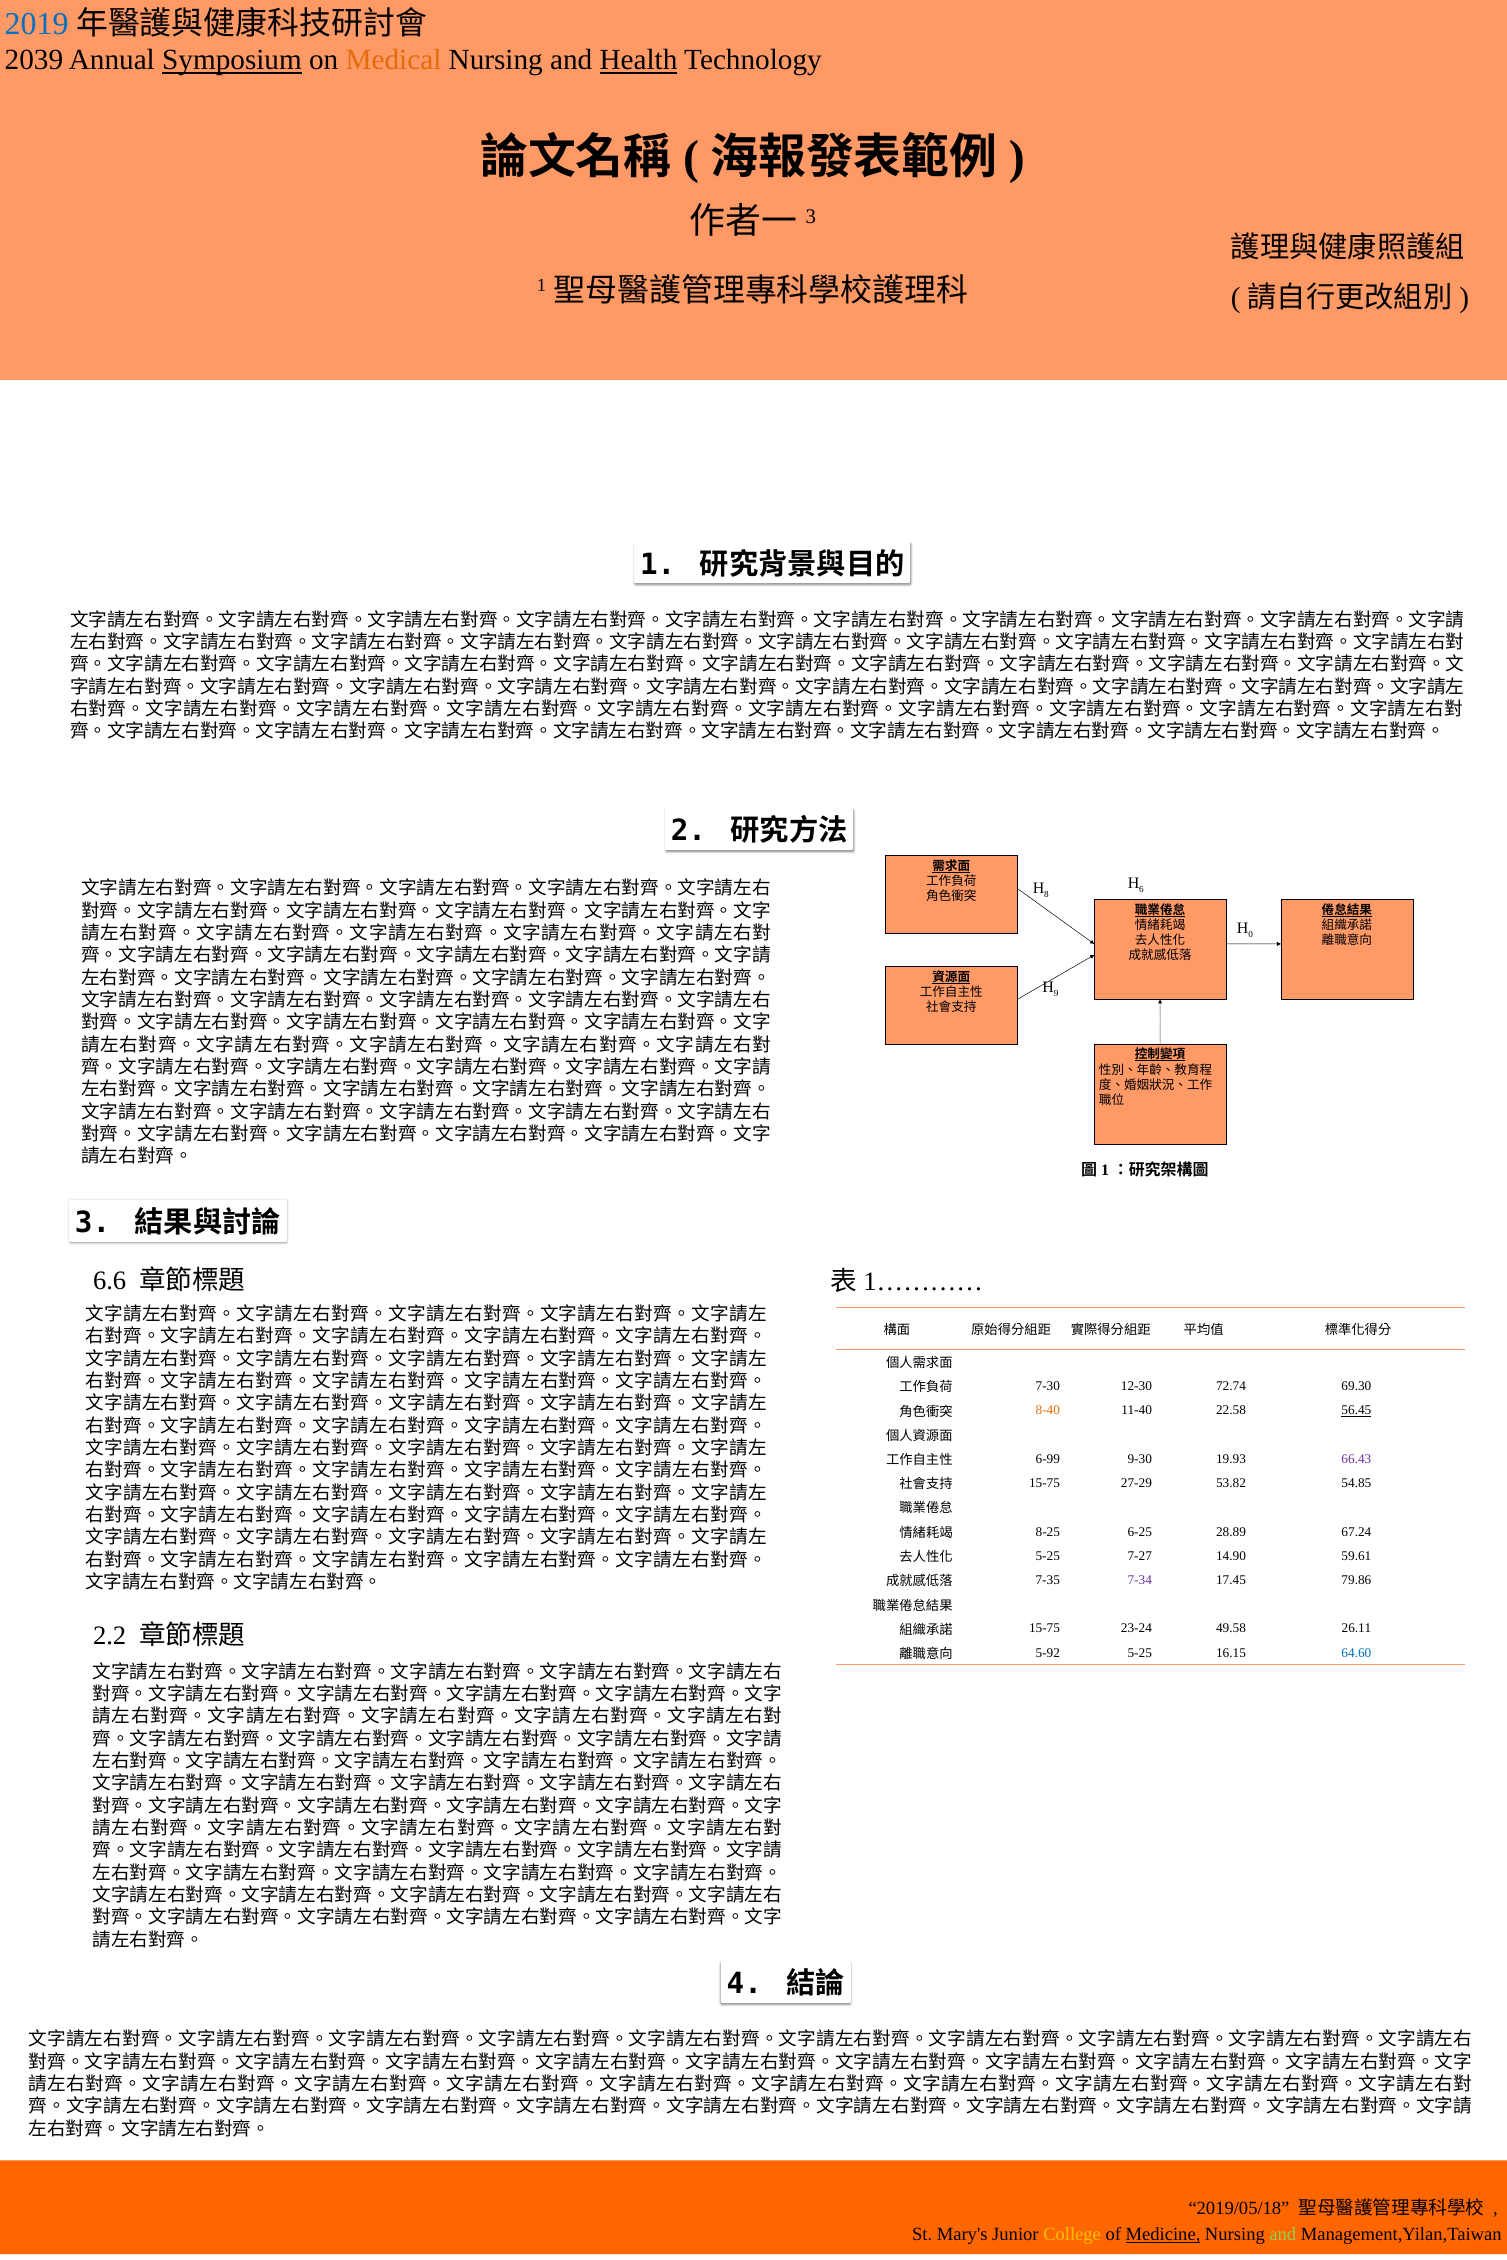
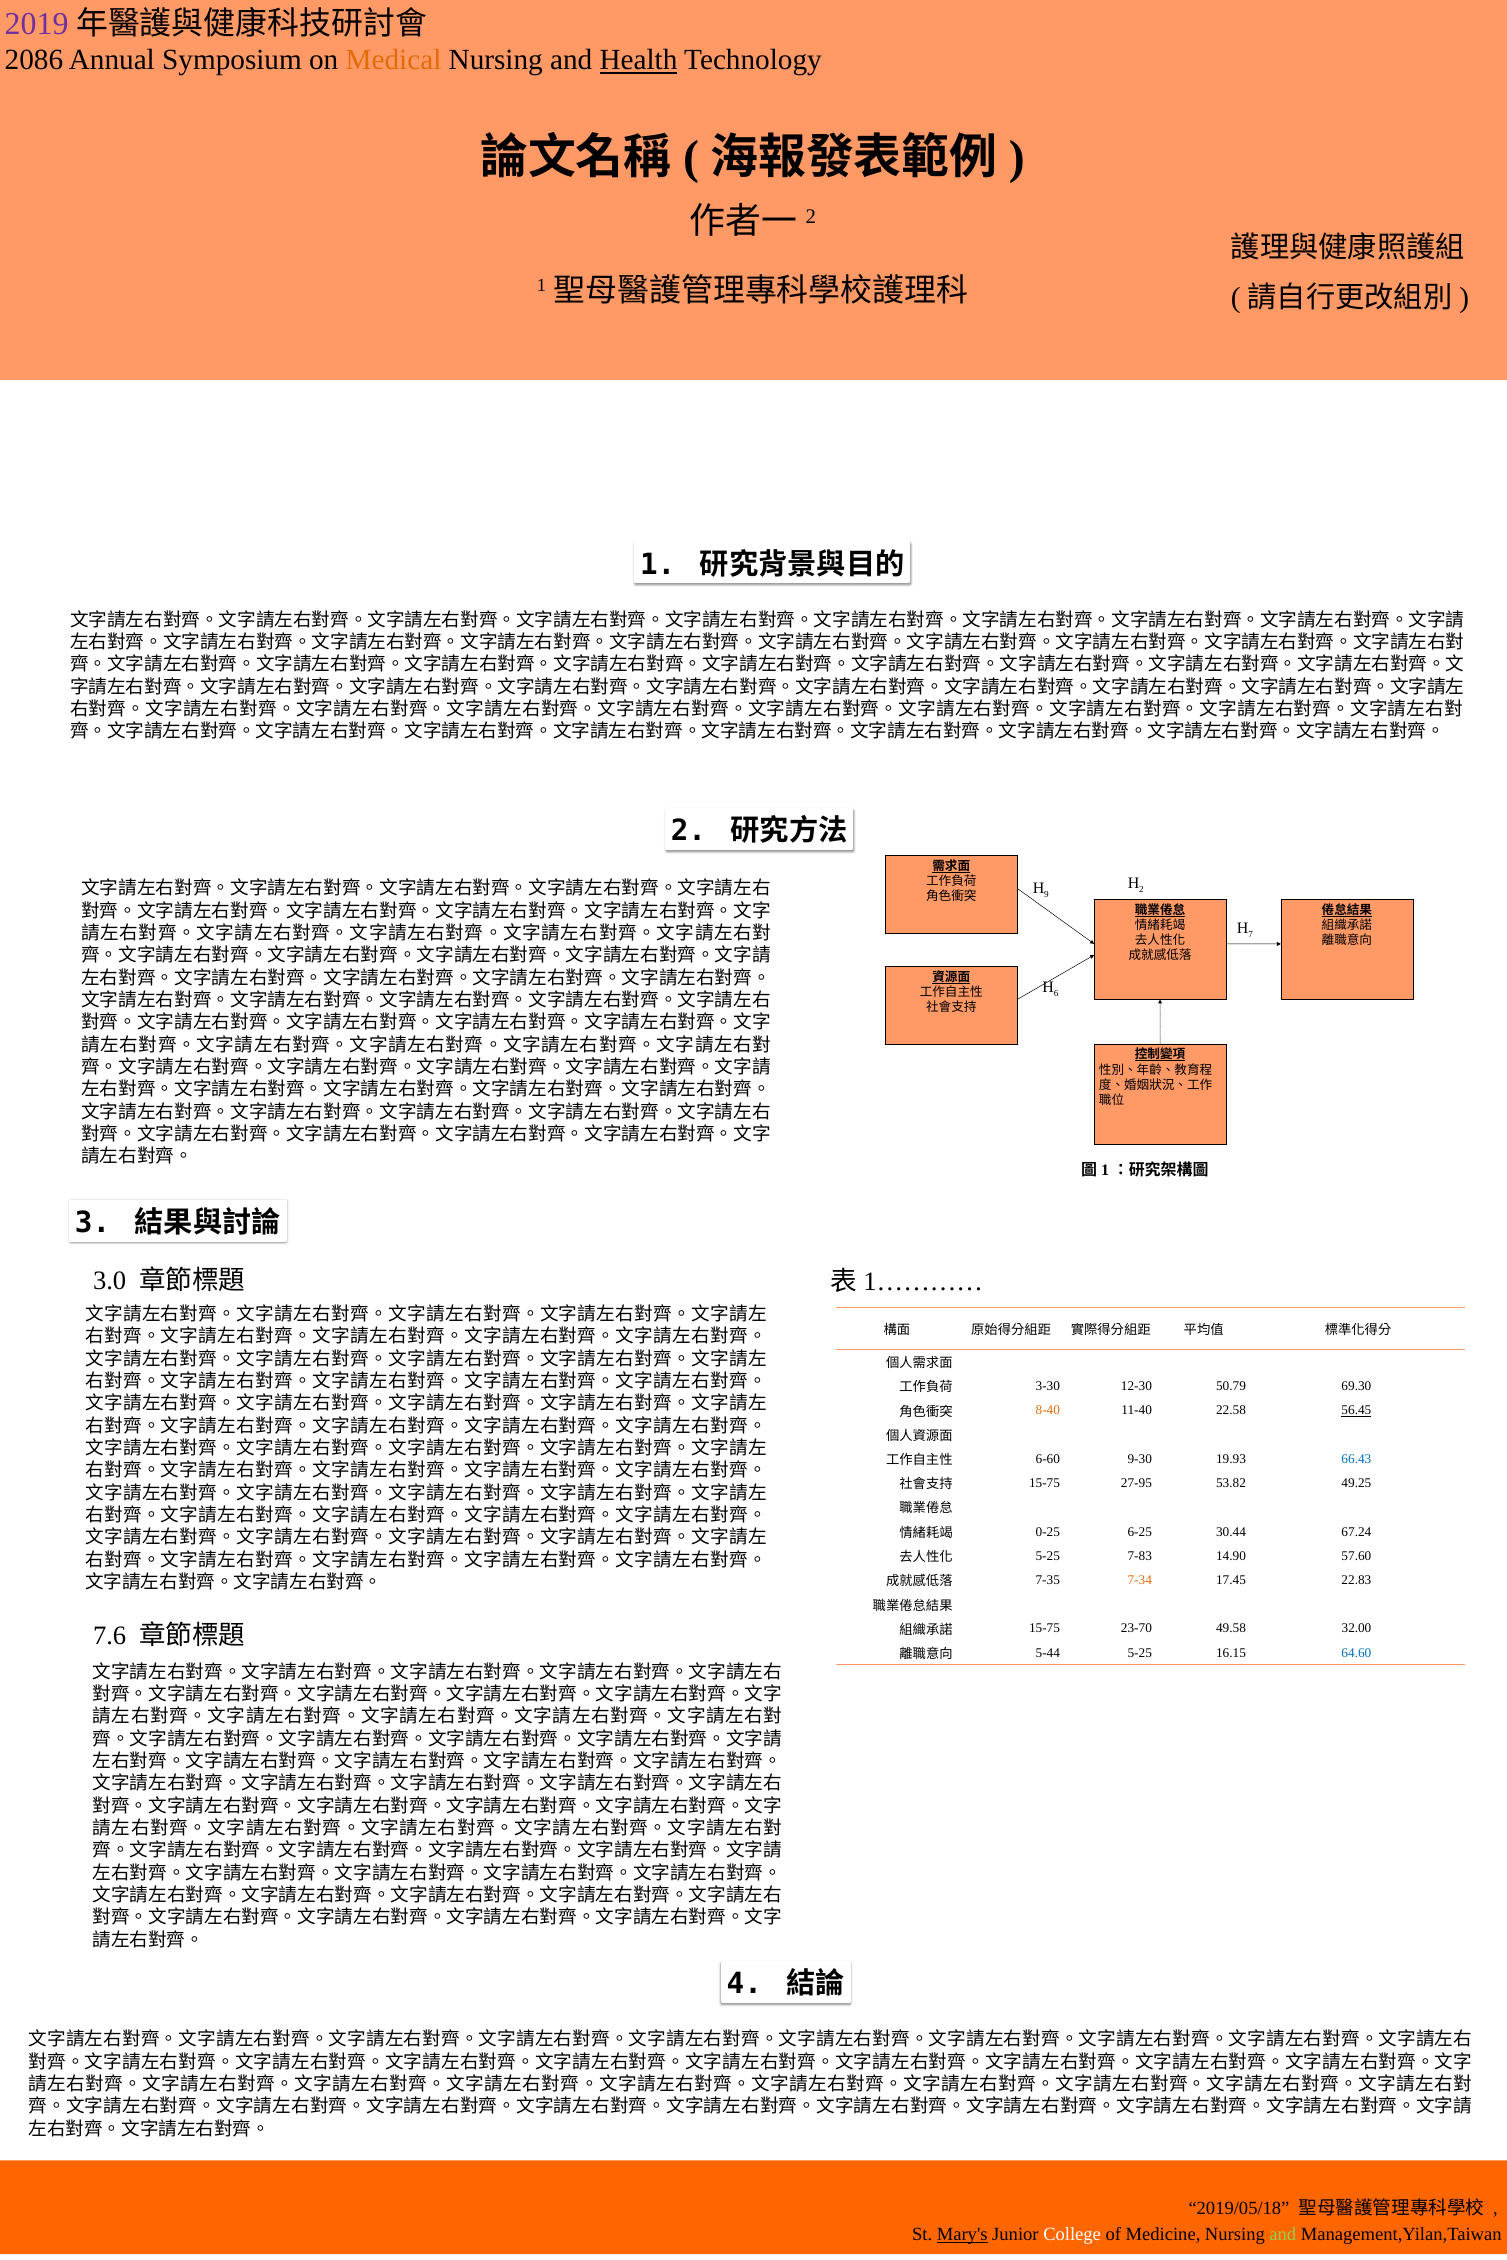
2019 colour: blue -> purple (37, 24)
2039: 2039 -> 2086 (34, 60)
Symposium underline: present -> none (232, 60)
3: 3 -> 2 (811, 216)
6: 6 -> 2 (1142, 889)
8: 8 -> 9 (1047, 894)
0: 0 -> 7 (1251, 934)
9: 9 -> 6 (1056, 994)
6.6: 6.6 -> 3.0 (110, 1281)
7-30: 7-30 -> 3-30 (1048, 1386)
72.74: 72.74 -> 50.79 (1231, 1386)
6-99: 6-99 -> 6-60 (1048, 1459)
66.43 colour: purple -> blue (1356, 1459)
27-29: 27-29 -> 27-95 (1136, 1483)
54.85: 54.85 -> 49.25 (1356, 1483)
8-25: 8-25 -> 0-25 (1048, 1532)
28.89: 28.89 -> 30.44 (1231, 1532)
7-27: 7-27 -> 7-83 (1140, 1556)
59.61: 59.61 -> 57.60 (1356, 1556)
7-34 colour: purple -> orange (1140, 1580)
79.86: 79.86 -> 22.83 (1356, 1580)
2.2: 2.2 -> 7.6 (110, 1636)
23-24: 23-24 -> 23-70 (1136, 1629)
26.11: 26.11 -> 32.00 (1356, 1629)
5-92: 5-92 -> 5-44 (1048, 1653)
Mary's underline: none -> present (962, 2235)
College colour: yellow -> white (1072, 2235)
Medicine underline: present -> none (1163, 2235)
